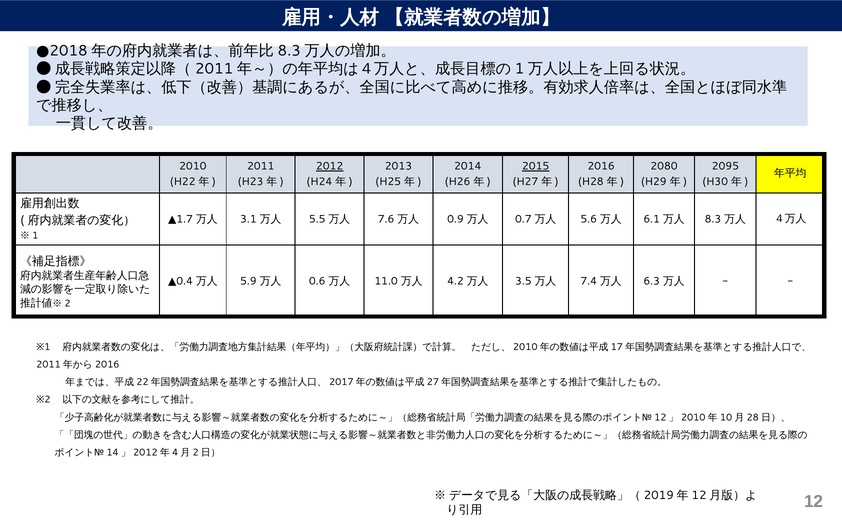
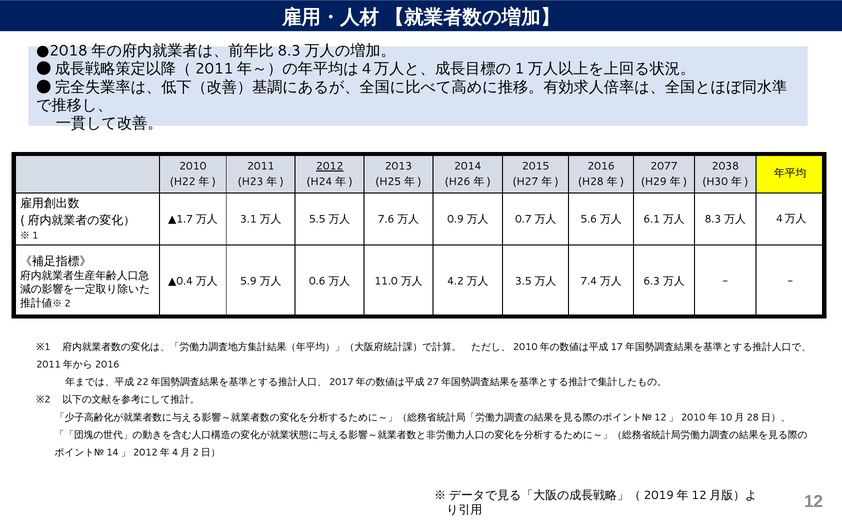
2015 underline: present -> none (536, 166)
2080: 2080 -> 2077 (664, 166)
2095: 2095 -> 2038 (725, 166)
